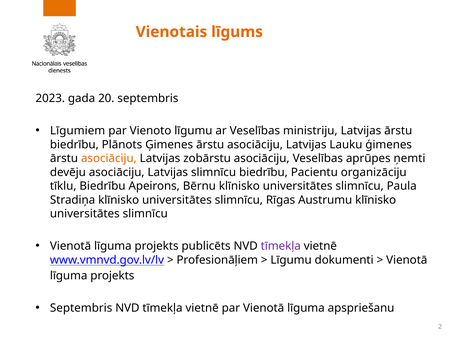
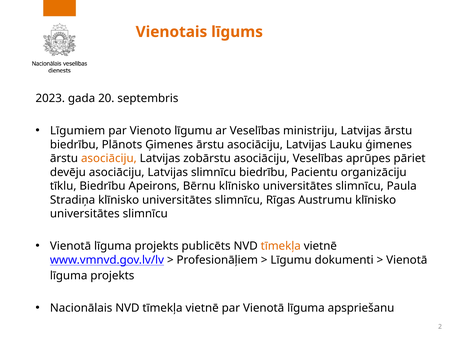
ņemti: ņemti -> pāriet (410, 159)
tīmekļa colour: purple -> orange (281, 246)
Septembris: Septembris -> Nacionālais (81, 308)
